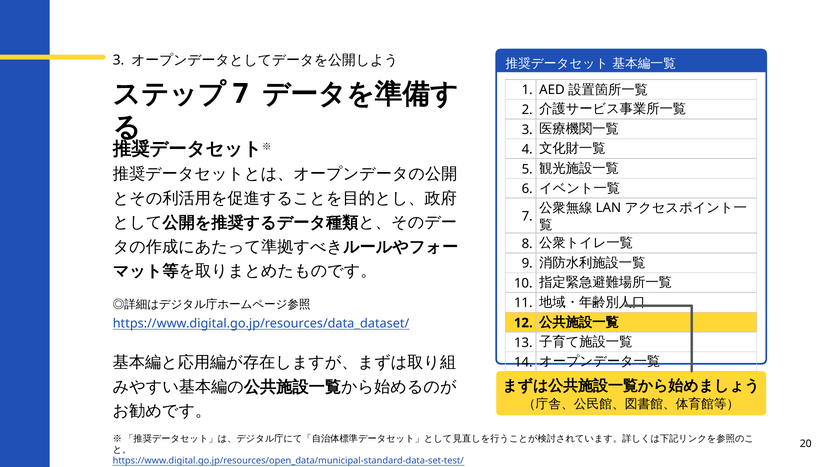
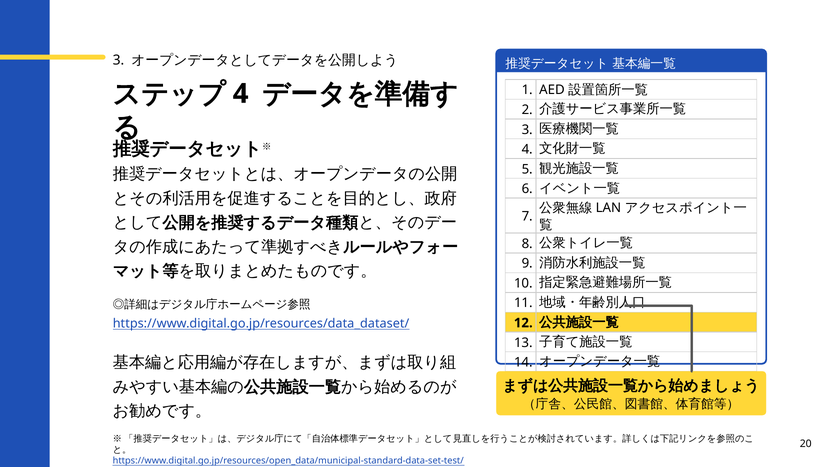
7: 7 -> 4 (241, 94)
